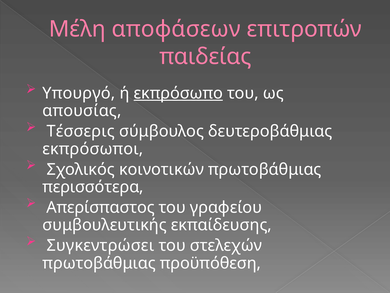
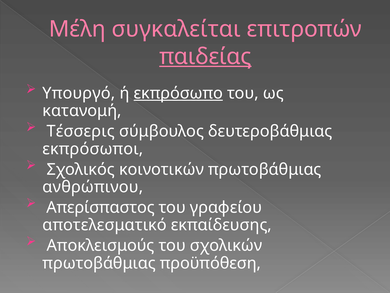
αποφάσεων: αποφάσεων -> συγκαλείται (176, 29)
παιδείας underline: none -> present (205, 56)
απουσίας: απουσίας -> κατανομή (82, 111)
περισσότερα: περισσότερα -> ανθρώπινου (93, 187)
συμβουλευτικής: συμβουλευτικής -> αποτελεσματικό (105, 225)
Συγκεντρώσει: Συγκεντρώσει -> Αποκλεισμούς (101, 245)
στελεχών: στελεχών -> σχολικών (226, 245)
